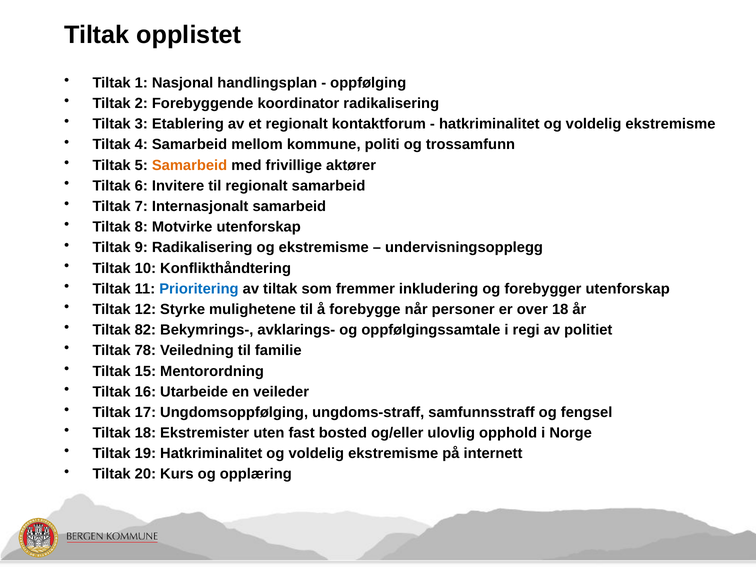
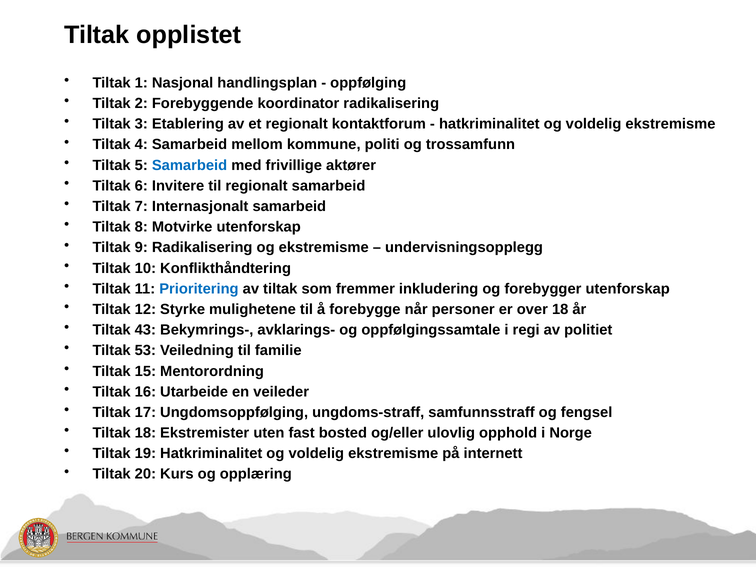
Samarbeid colour: orange -> blue (190, 165)
82: 82 -> 43 (145, 330)
78: 78 -> 53 (145, 351)
